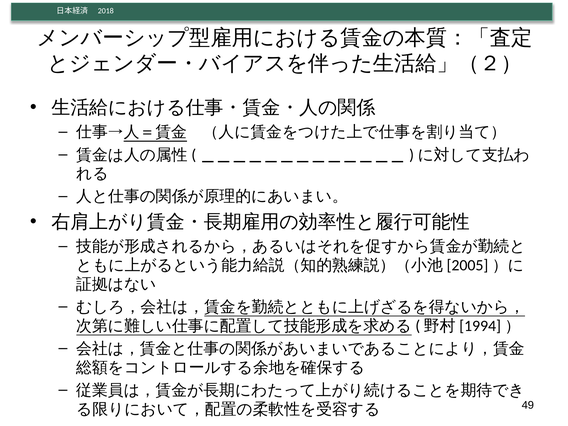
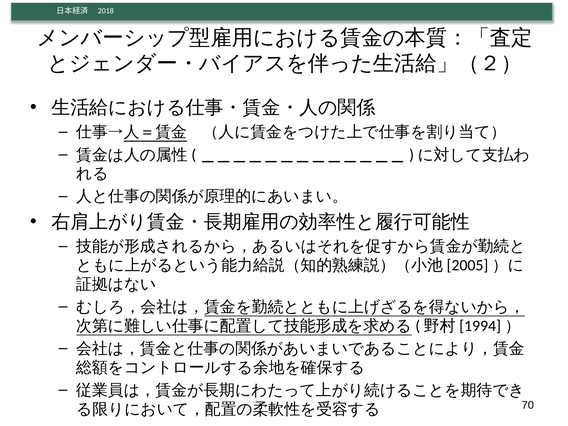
49: 49 -> 70 (528, 405)
